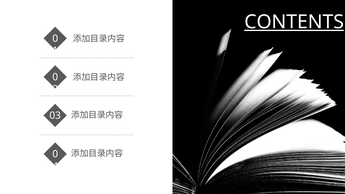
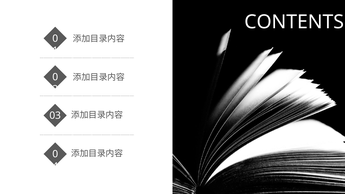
CONTENTS underline: present -> none (294, 22)
